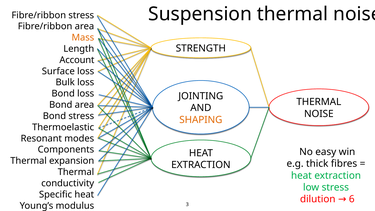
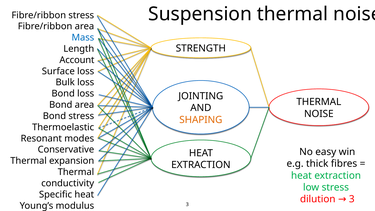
Mass colour: orange -> blue (83, 38)
Components: Components -> Conservative (66, 150)
dilution 6: 6 -> 3 (352, 199)
